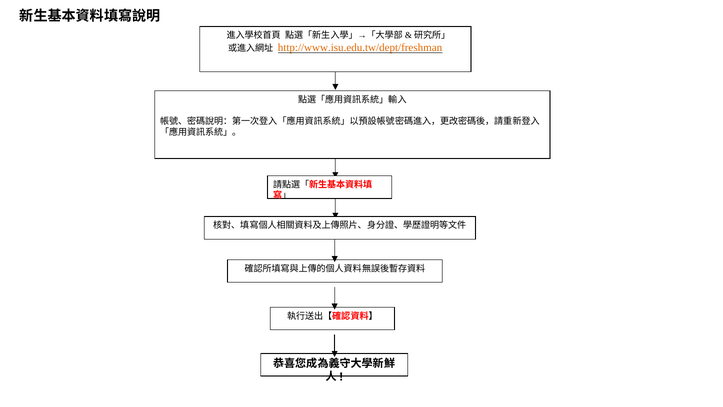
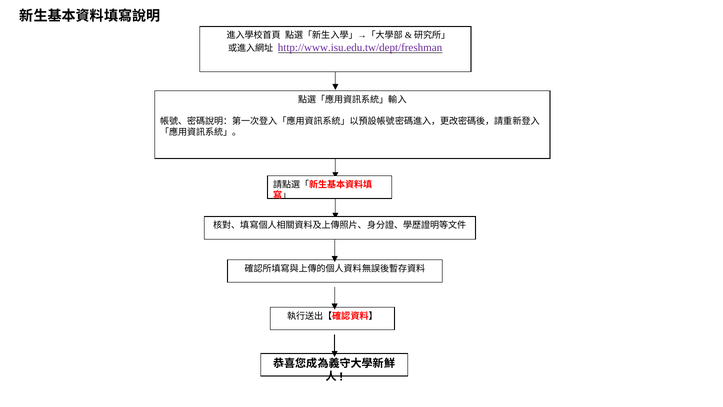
http://www.isu.edu.tw/dept/freshman colour: orange -> purple (360, 48)
